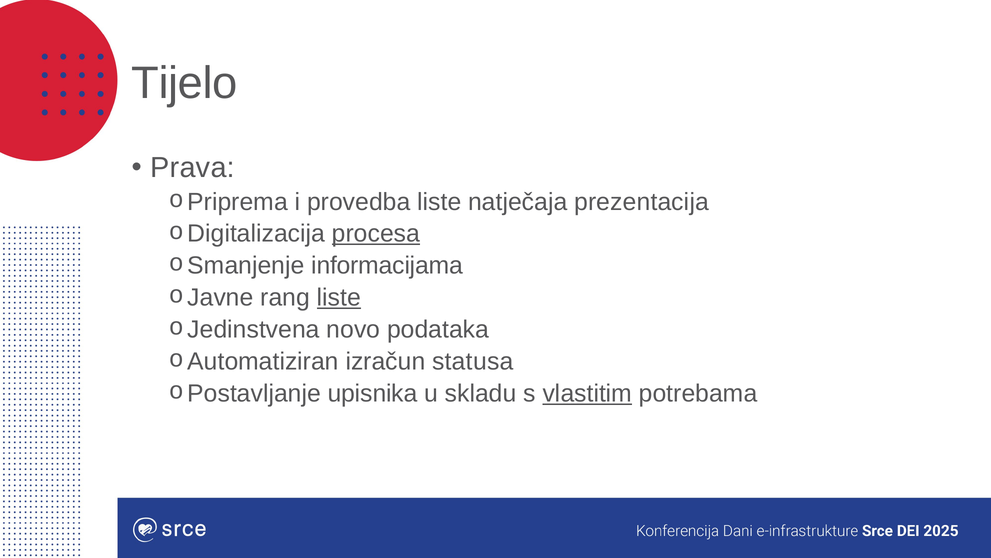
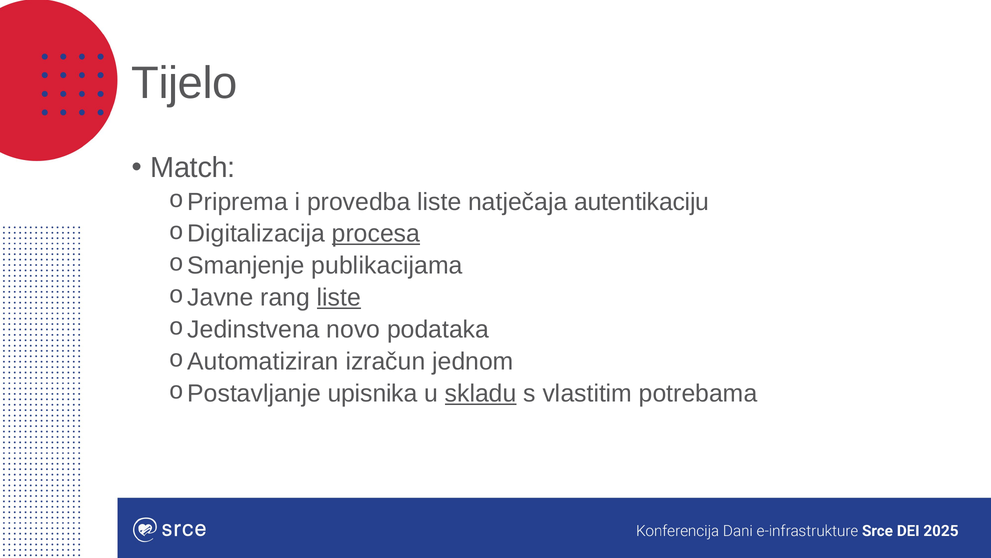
Prava: Prava -> Match (193, 167)
prezentacija: prezentacija -> autentikaciju (642, 202)
informacijama: informacijama -> publikacijama (387, 265)
statusa: statusa -> jednom (473, 361)
skladu underline: none -> present (481, 393)
vlastitim underline: present -> none (587, 393)
